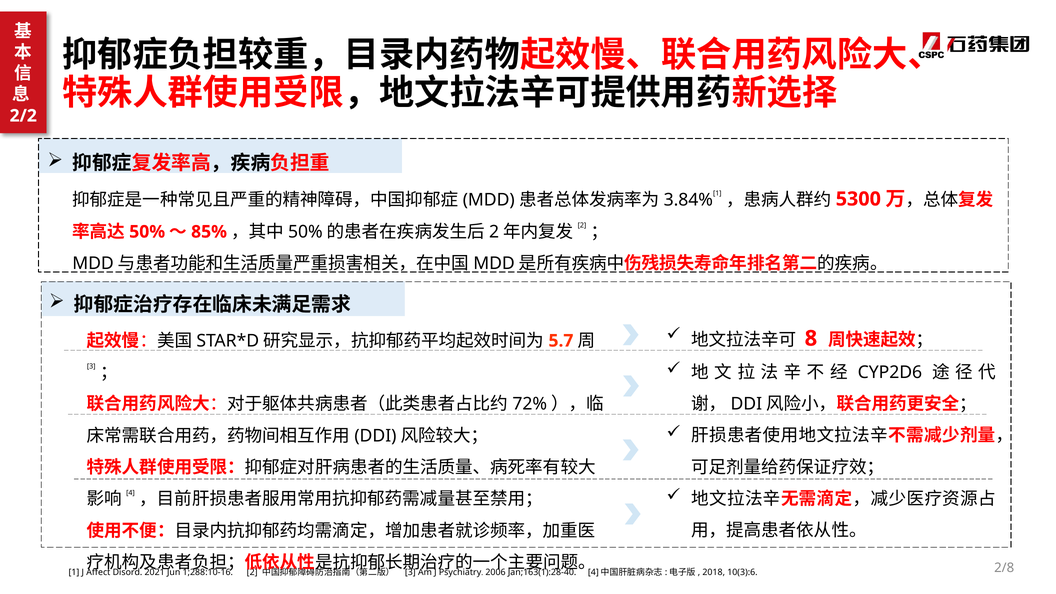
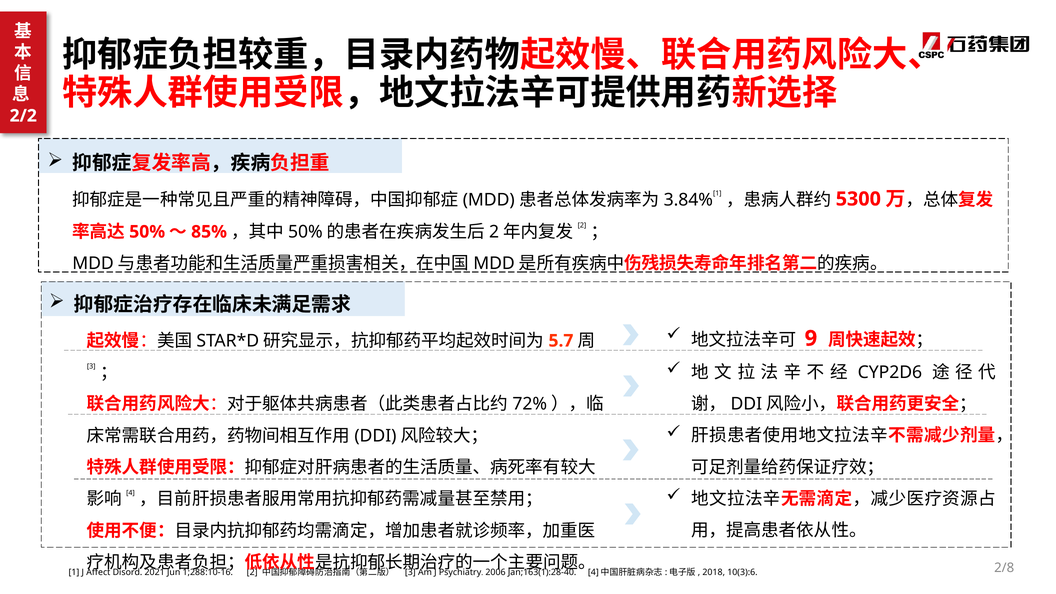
8: 8 -> 9 (811, 338)
